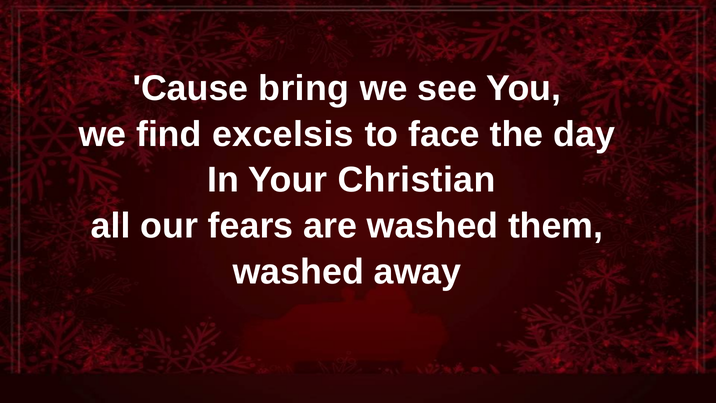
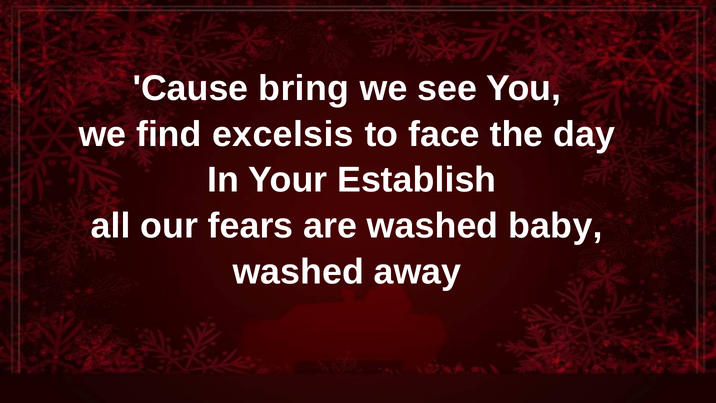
Christian: Christian -> Establish (417, 180)
them: them -> baby (555, 226)
